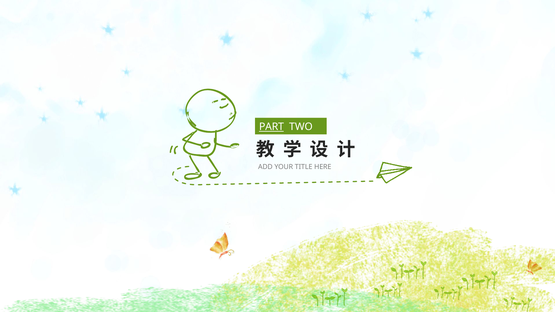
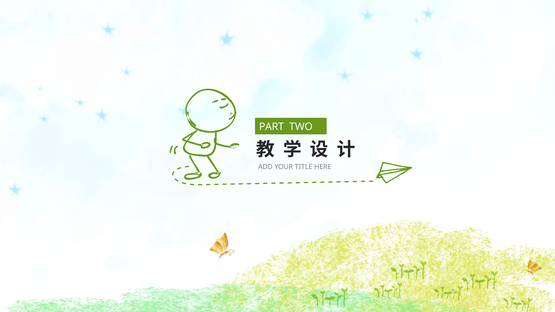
PART underline: present -> none (271, 127)
